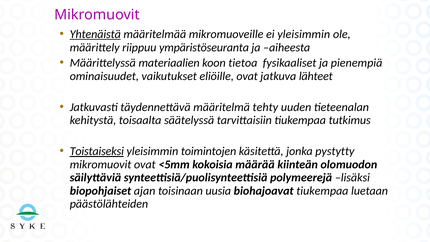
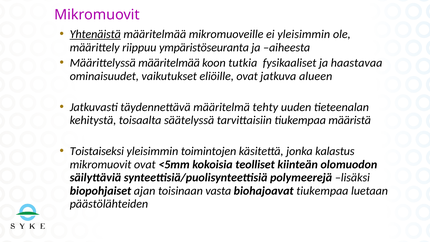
Määrittelyssä materiaalien: materiaalien -> määritelmää (169, 63)
tietoa: tietoa -> tutkia (243, 63)
pienempiä: pienempiä -> haastavaa (357, 63)
lähteet: lähteet -> alueen (316, 76)
tutkimus: tutkimus -> määristä (350, 120)
Toistaiseksi underline: present -> none (97, 151)
pystytty: pystytty -> kalastus (335, 151)
määrää: määrää -> teolliset (255, 164)
uusia: uusia -> vasta (218, 191)
